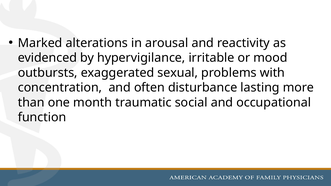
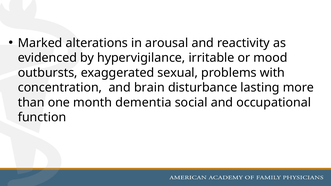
often: often -> brain (149, 88)
traumatic: traumatic -> dementia (143, 103)
